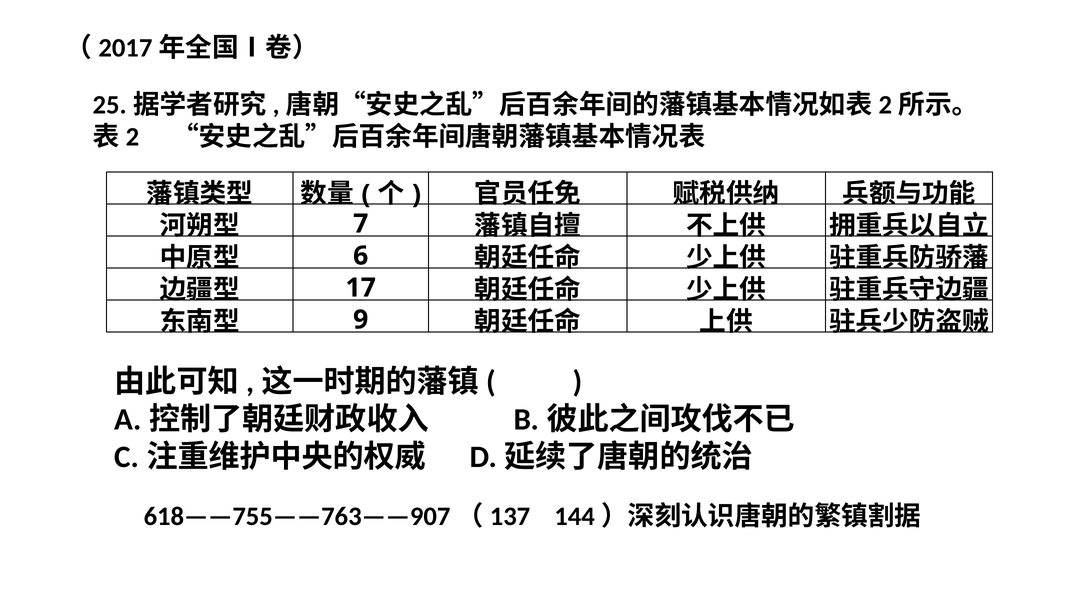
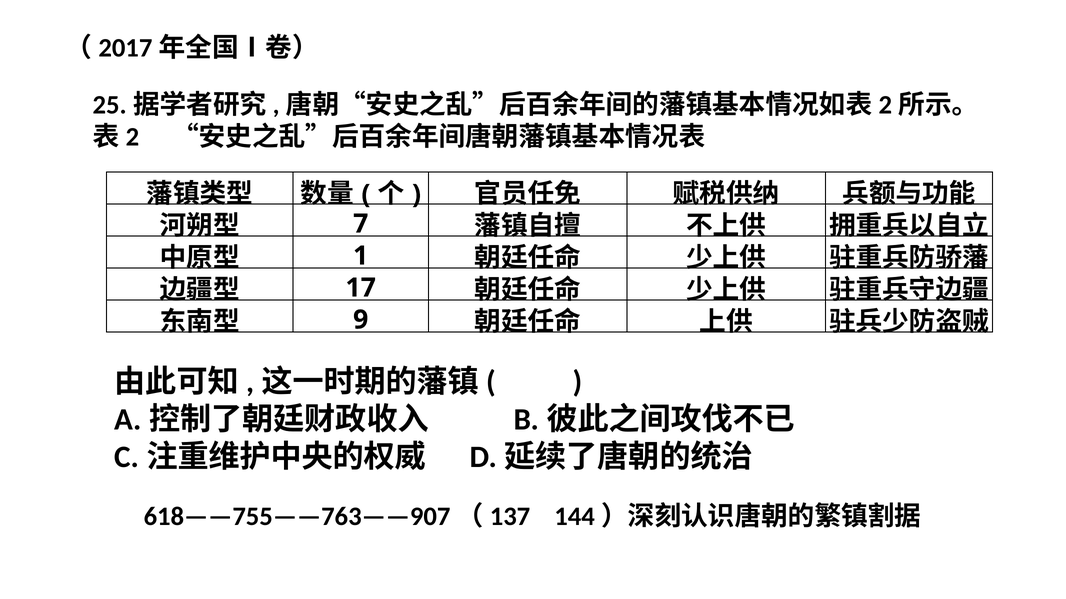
6: 6 -> 1 (361, 256)
